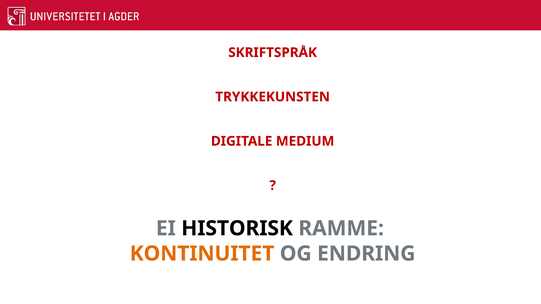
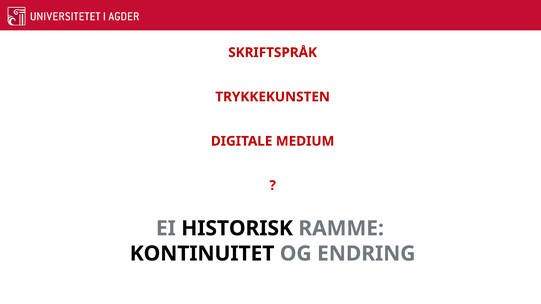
KONTINUITET colour: orange -> black (202, 254)
